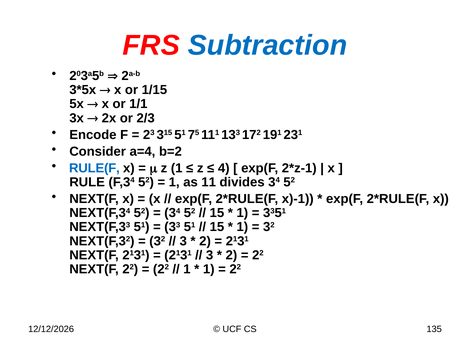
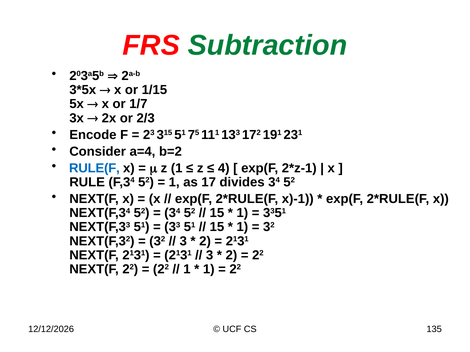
Subtraction colour: blue -> green (267, 45)
1/1: 1/1 -> 1/7 (138, 104)
11: 11 -> 17 (209, 182)
